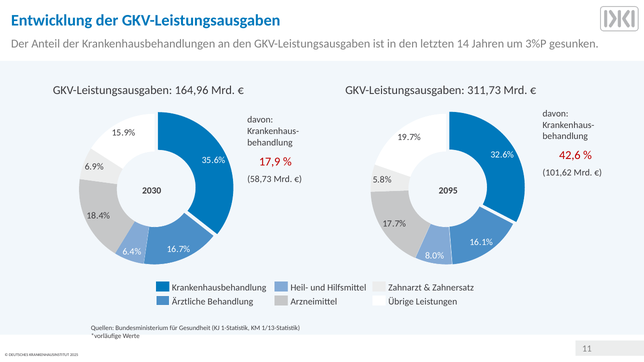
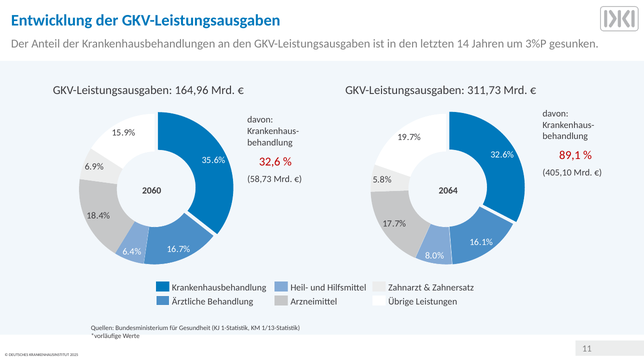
42,6: 42,6 -> 89,1 (570, 155)
17,9: 17,9 -> 32,6 (270, 162)
101,62: 101,62 -> 405,10 (557, 173)
2030: 2030 -> 2060 (152, 191)
2095: 2095 -> 2064 (448, 191)
